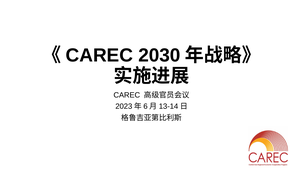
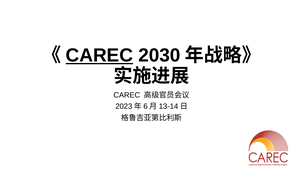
CAREC underline: none -> present (99, 55)
